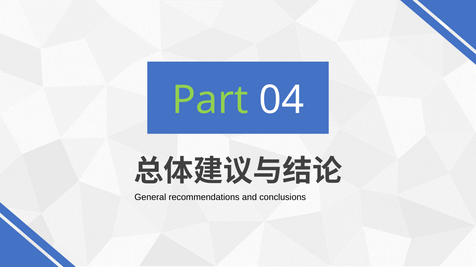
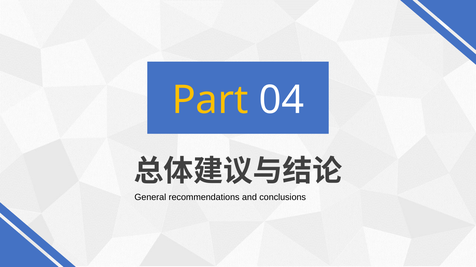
Part colour: light green -> yellow (210, 100)
